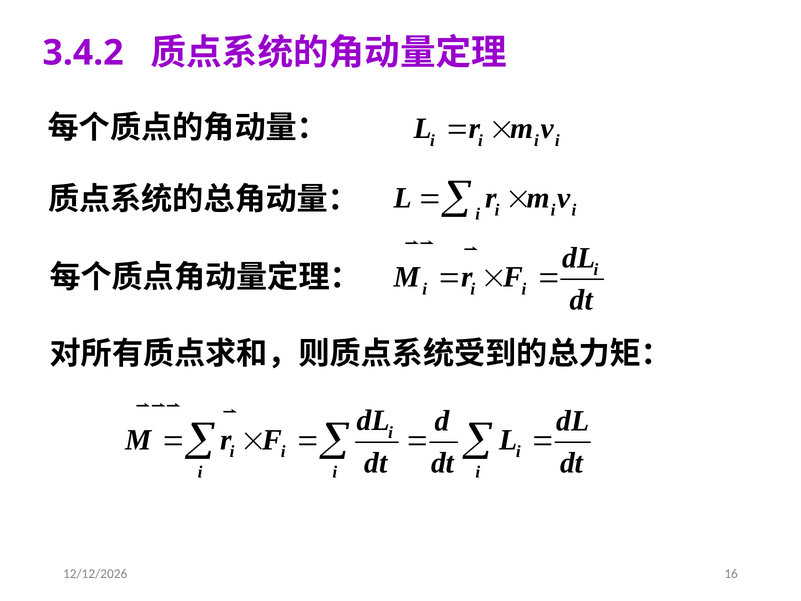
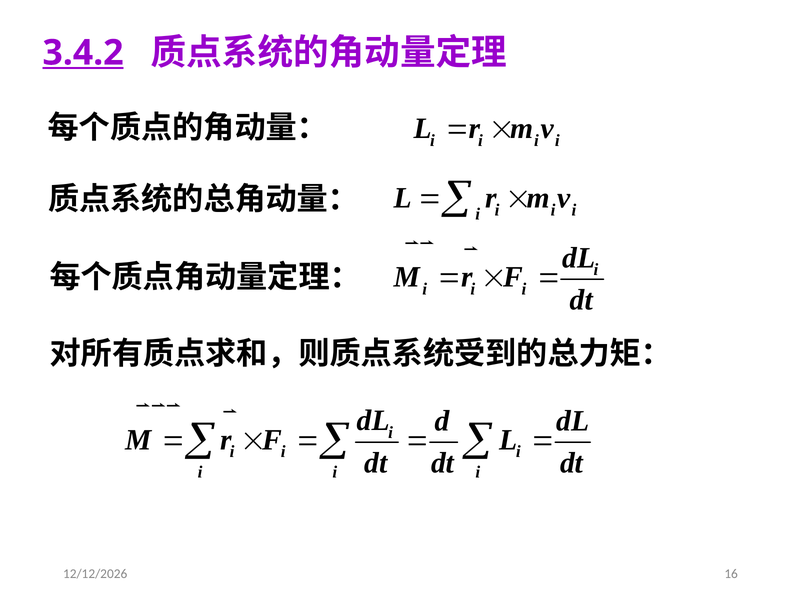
3.4.2 underline: none -> present (83, 53)
